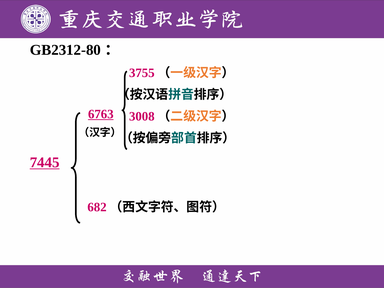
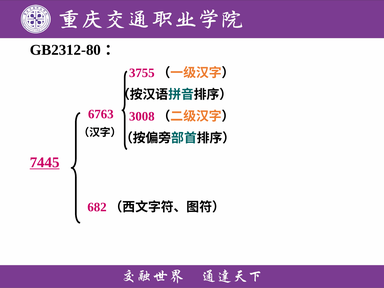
6763 underline: present -> none (101, 114)
